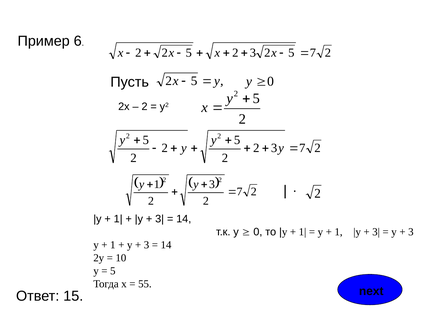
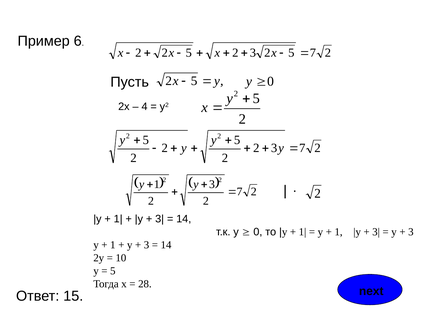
2: 2 -> 4 (145, 107)
55: 55 -> 28 (145, 283)
